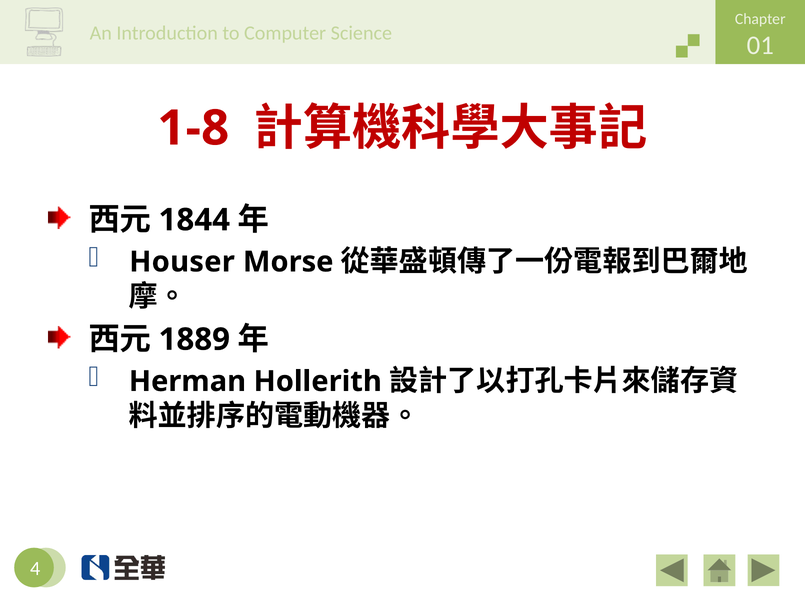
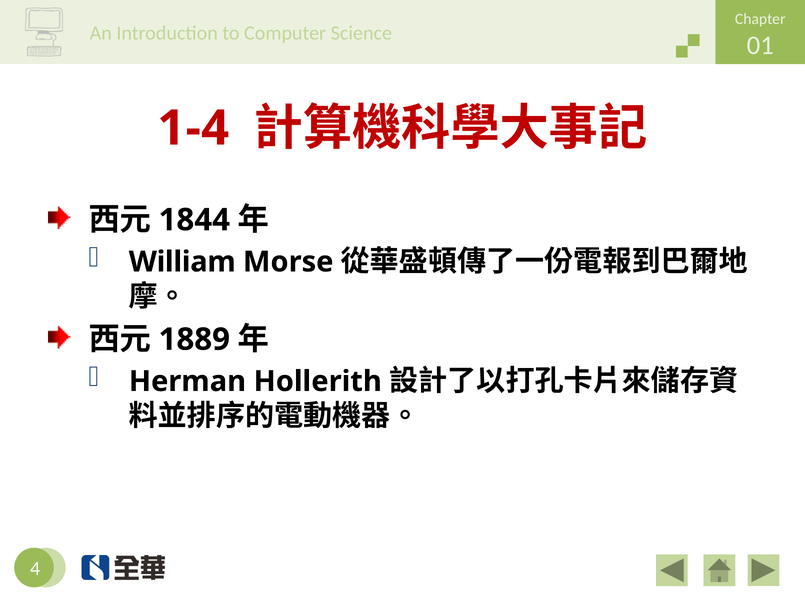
1-8: 1-8 -> 1-4 (193, 128)
Houser: Houser -> William (182, 262)
